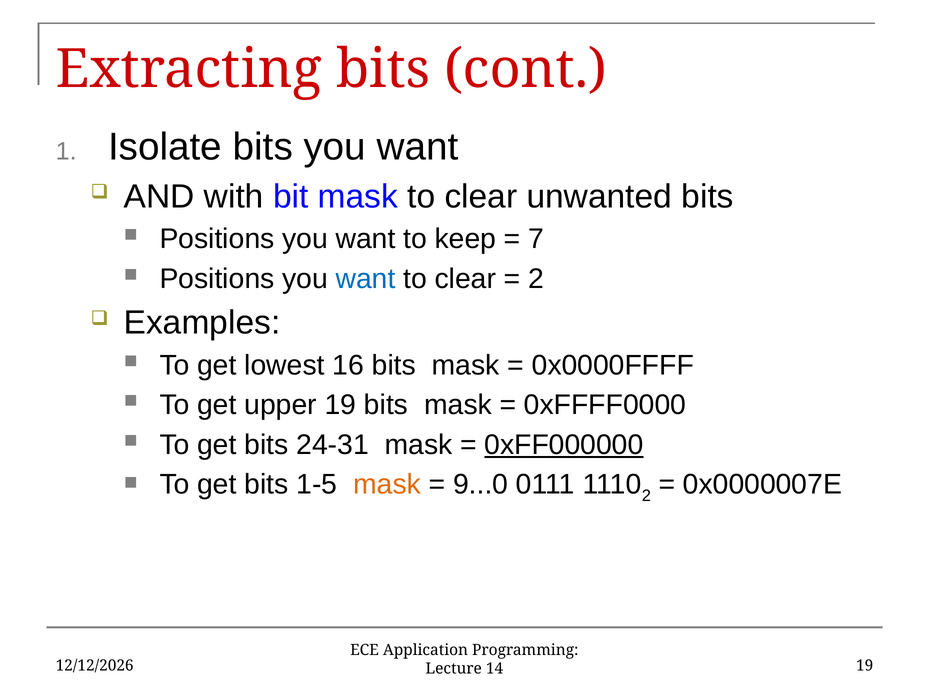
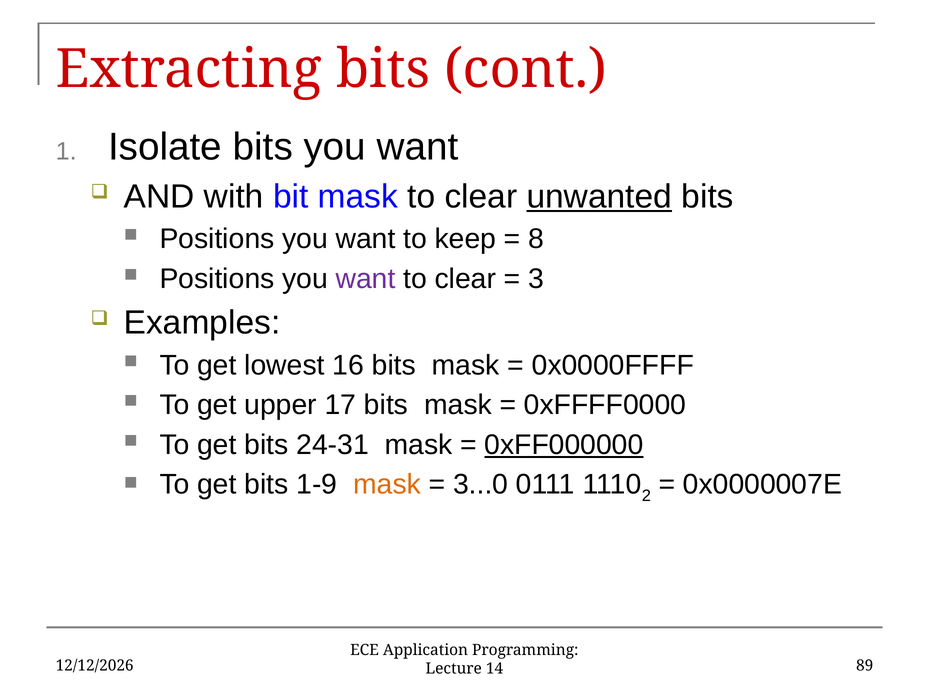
unwanted underline: none -> present (599, 196)
7: 7 -> 8 (536, 239)
want colour: blue -> purple (366, 279)
2: 2 -> 3 (536, 279)
upper 19: 19 -> 17 (340, 405)
1-5: 1-5 -> 1-9 (317, 484)
9...0: 9...0 -> 3...0 (481, 484)
14 19: 19 -> 89 (865, 665)
